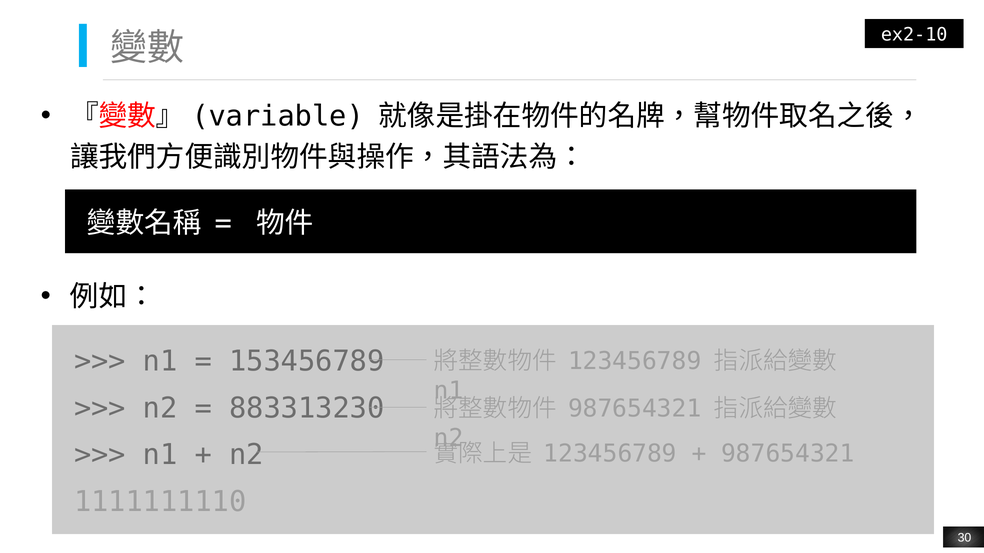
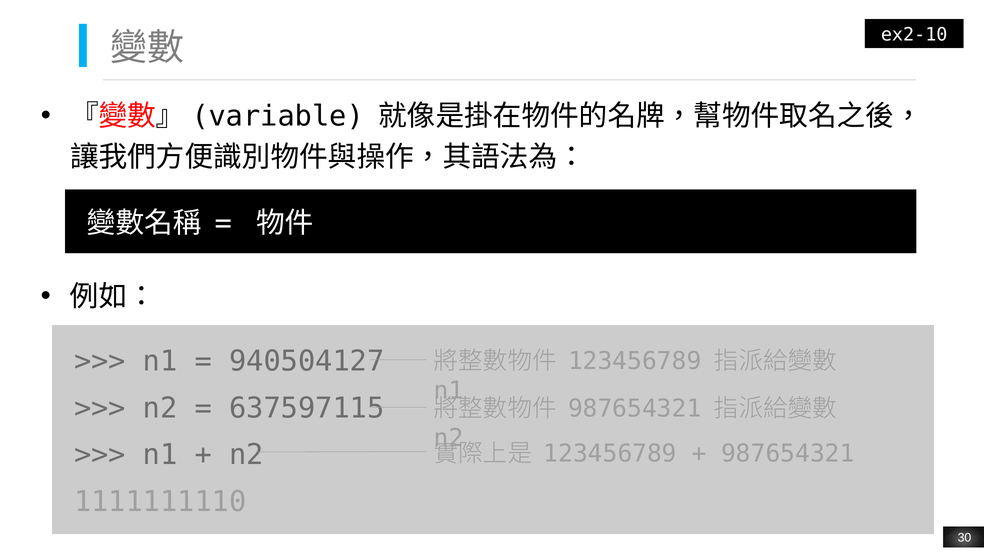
153456789: 153456789 -> 940504127 (307, 362)
883313230: 883313230 -> 637597115 (307, 409)
